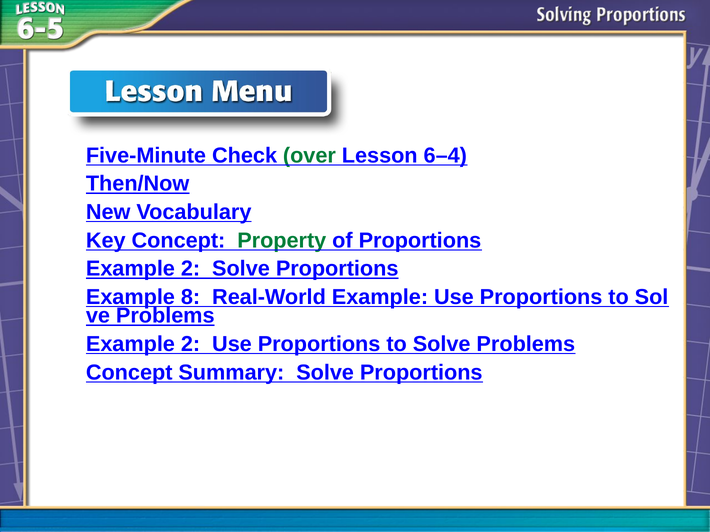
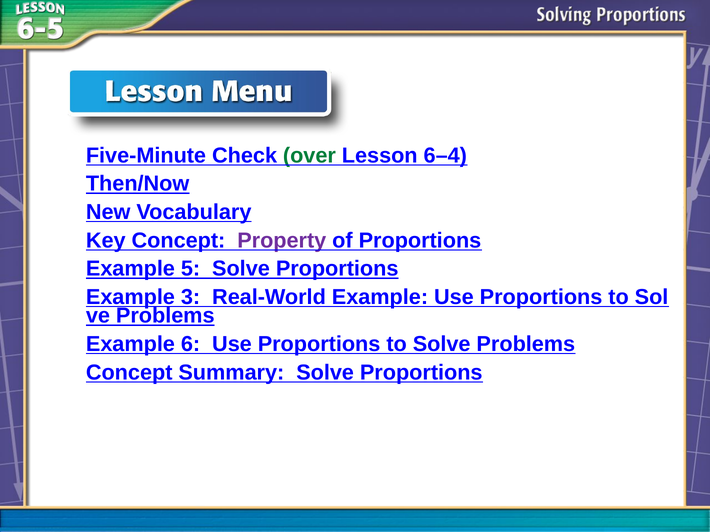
Property colour: green -> purple (282, 241)
2: 2 -> 5 (191, 269)
8: 8 -> 3 (191, 297)
2: 2 -> 6 (191, 344)
